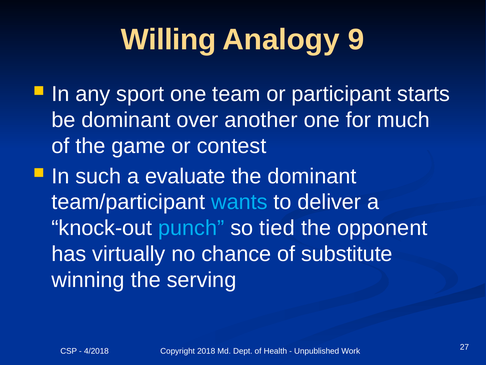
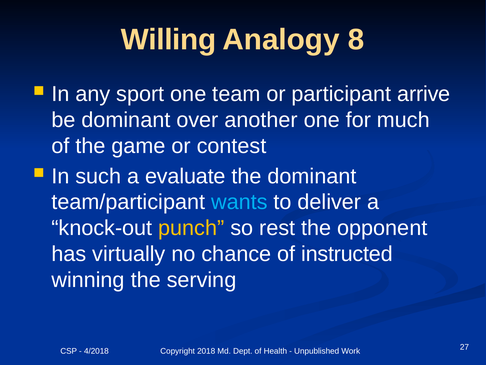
9: 9 -> 8 (356, 40)
starts: starts -> arrive (424, 94)
punch colour: light blue -> yellow (191, 228)
tied: tied -> rest (277, 228)
substitute: substitute -> instructed (347, 254)
